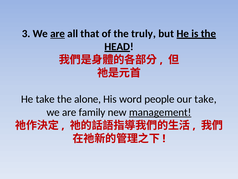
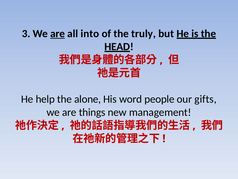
that: that -> into (90, 33)
He take: take -> help (45, 99)
our take: take -> gifts (206, 99)
family: family -> things (92, 112)
management underline: present -> none (160, 112)
